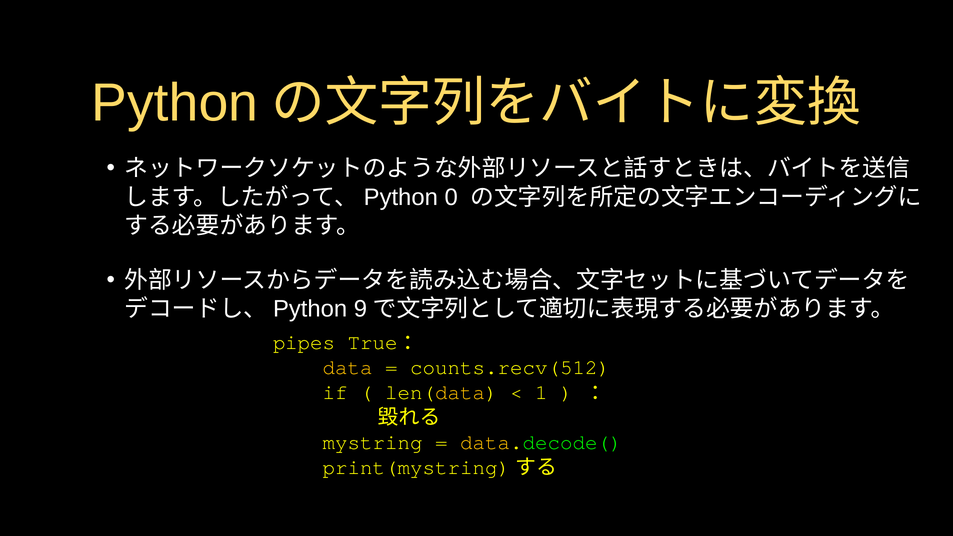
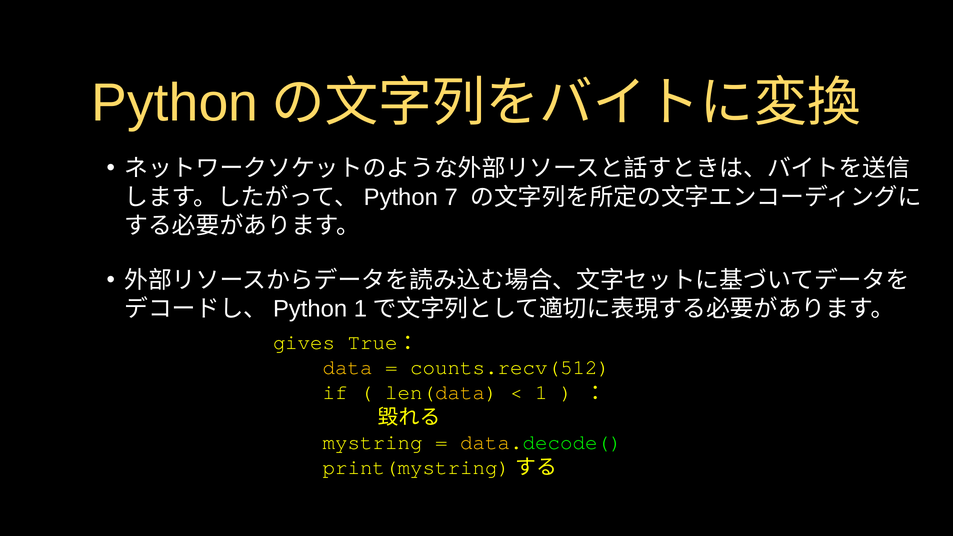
0: 0 -> 7 (451, 197)
9: 9 -> 1 (360, 309)
pipes: pipes -> gives (304, 342)
